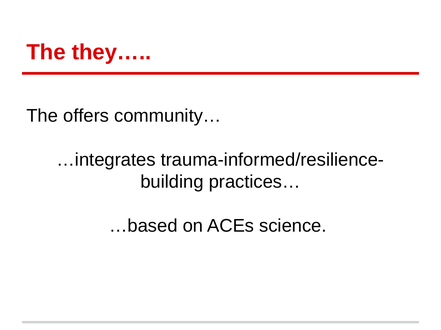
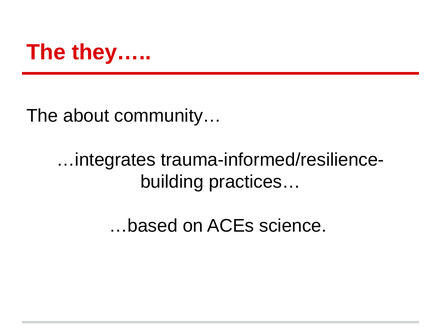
offers: offers -> about (86, 116)
